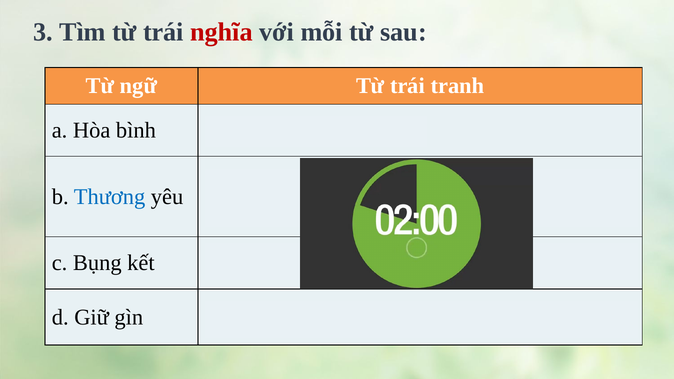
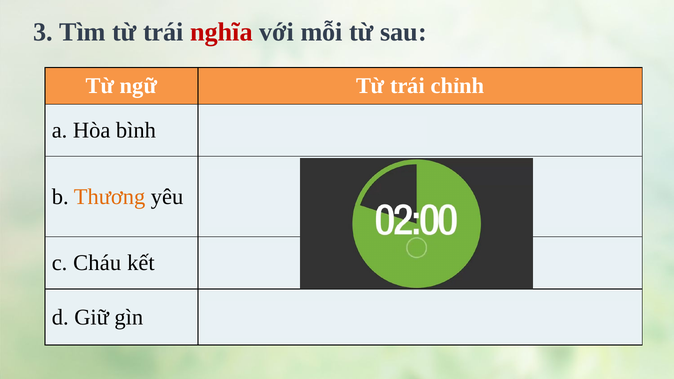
trái tranh: tranh -> chỉnh (457, 86)
Thương colour: blue -> orange (110, 197)
Bụng: Bụng -> Cháu (97, 263)
